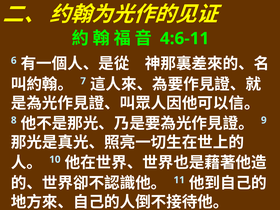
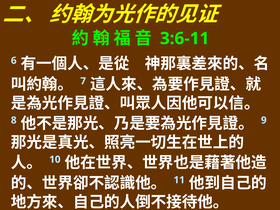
4:6-11: 4:6-11 -> 3:6-11 (185, 39)
